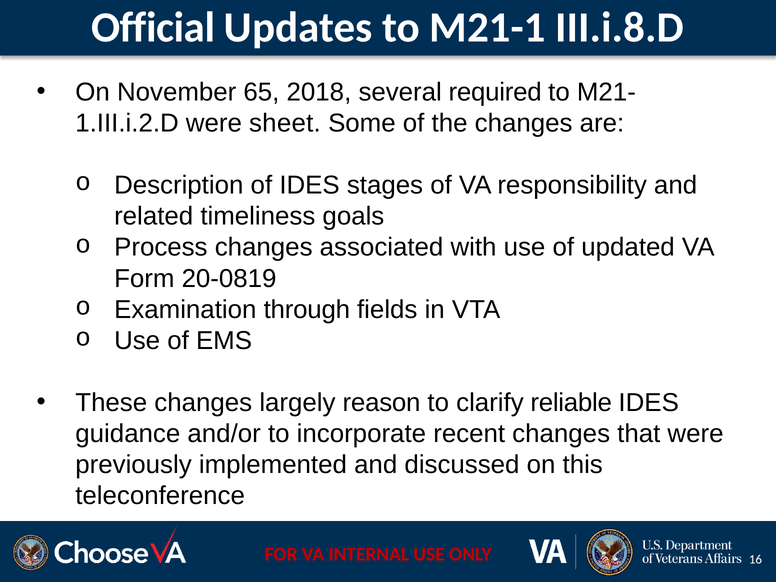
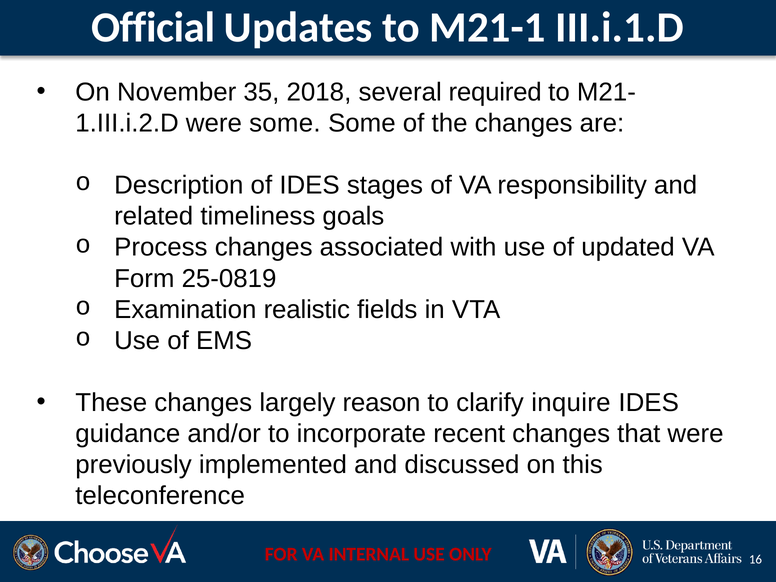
III.i.8.D: III.i.8.D -> III.i.1.D (620, 28)
65: 65 -> 35 (261, 92)
were sheet: sheet -> some (285, 123)
20-0819: 20-0819 -> 25-0819 (229, 278)
through: through -> realistic (307, 310)
reliable: reliable -> inquire (571, 403)
